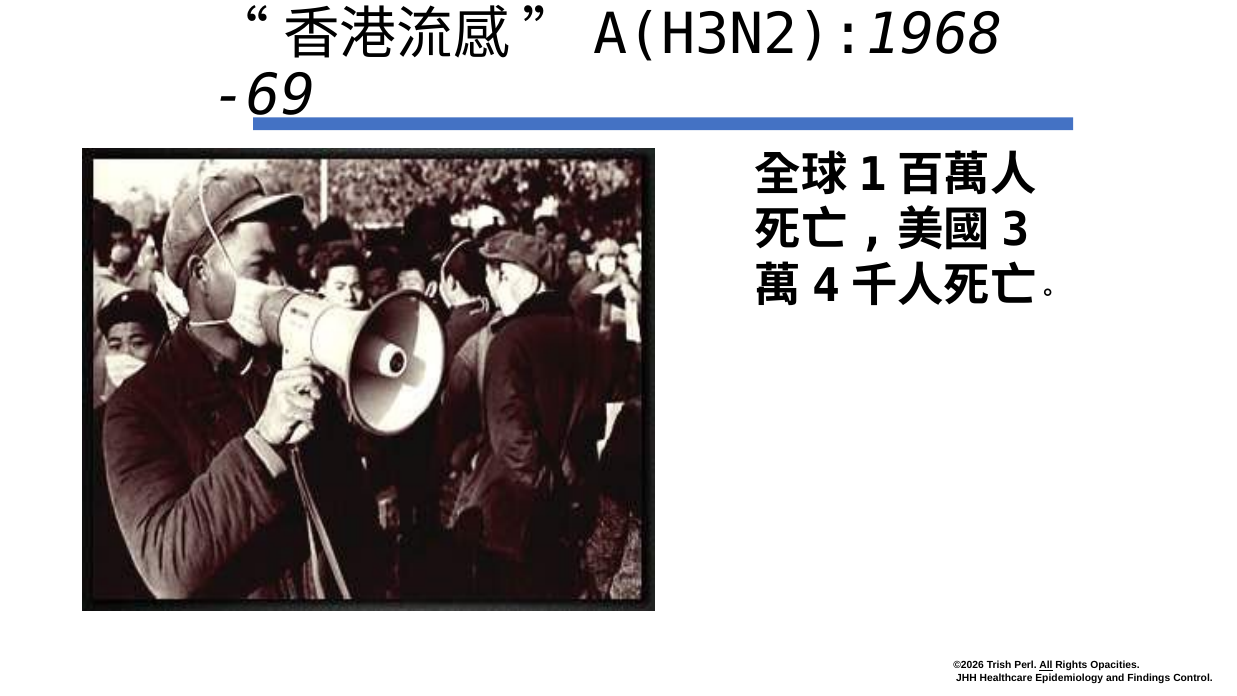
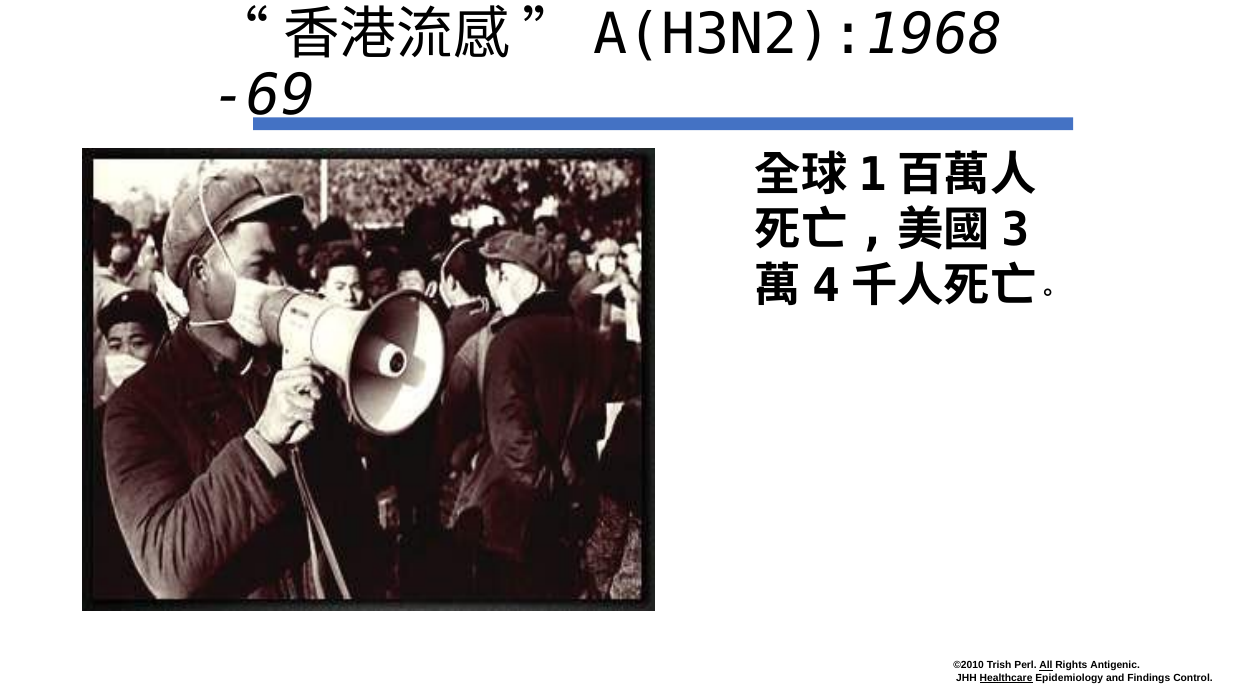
©2026: ©2026 -> ©2010 (969, 665)
Opacities: Opacities -> Antigenic (1115, 665)
Healthcare underline: none -> present (1006, 678)
